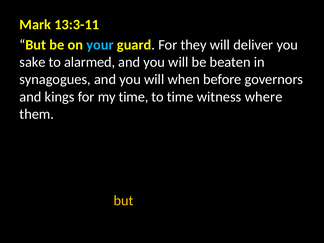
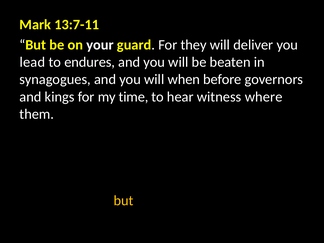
13:3-11: 13:3-11 -> 13:7-11 (77, 25)
your colour: light blue -> white (100, 45)
sake: sake -> lead (32, 62)
alarmed: alarmed -> endures (90, 62)
to time: time -> hear (180, 97)
